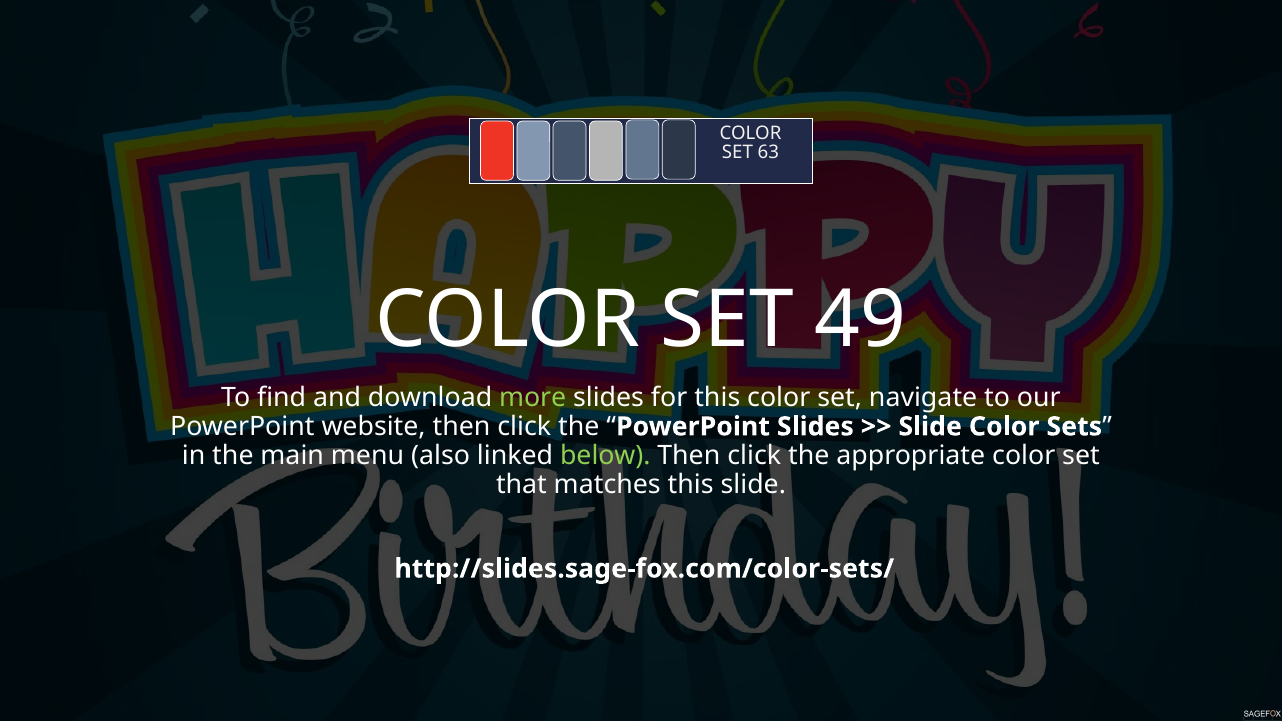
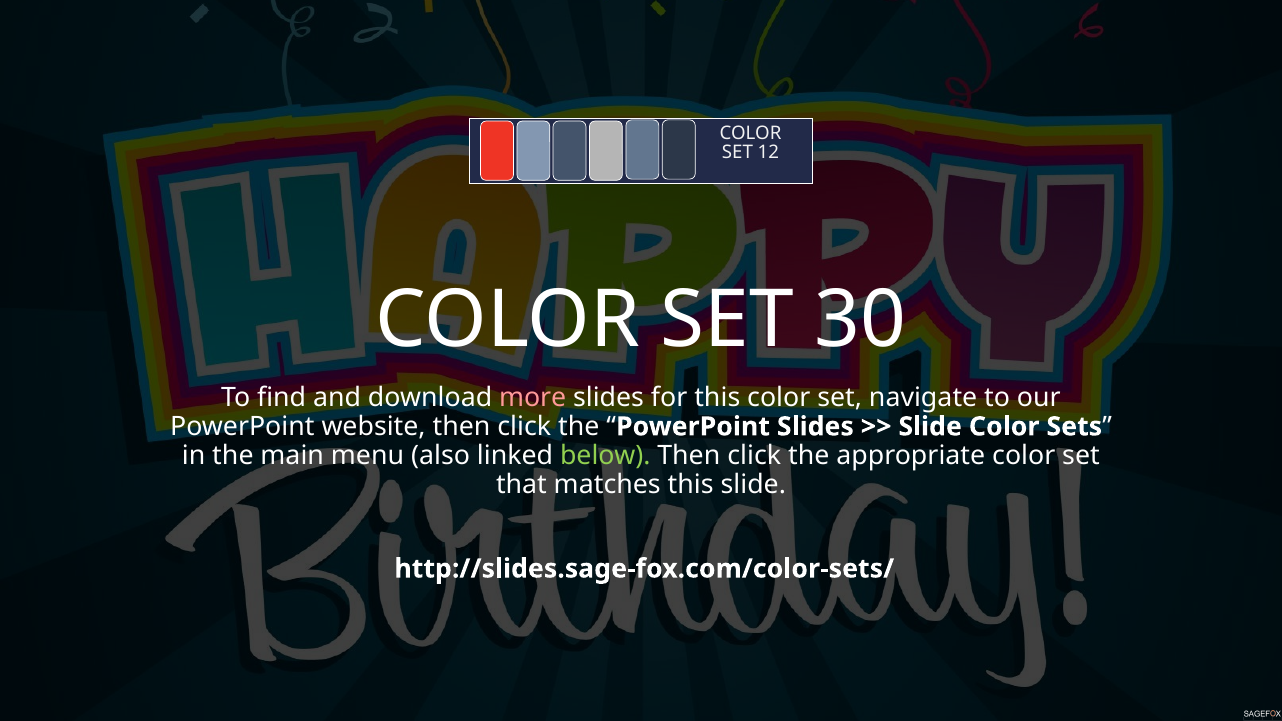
63: 63 -> 12 (768, 152)
49: 49 -> 30 (860, 320)
more colour: light green -> pink (533, 398)
